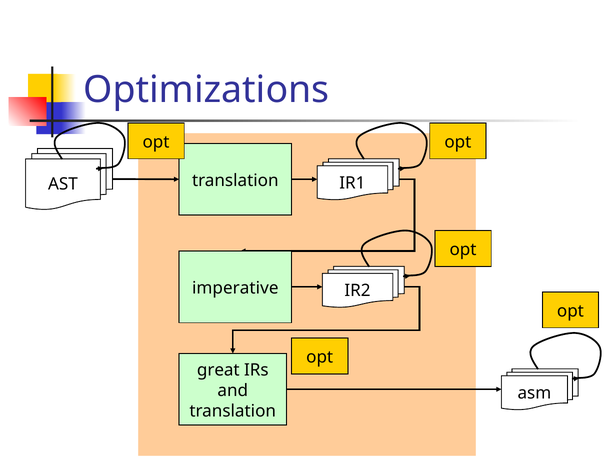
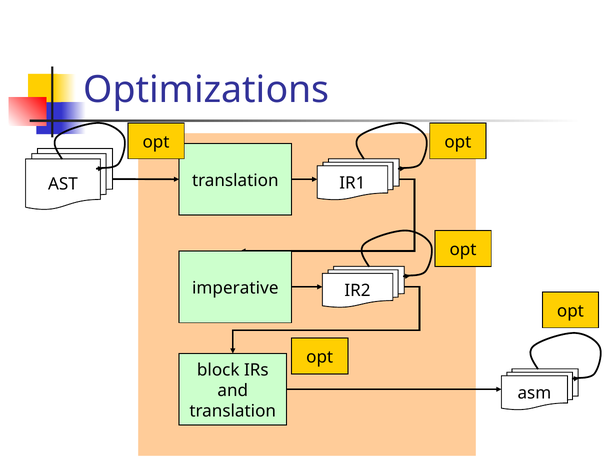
great: great -> block (218, 370)
